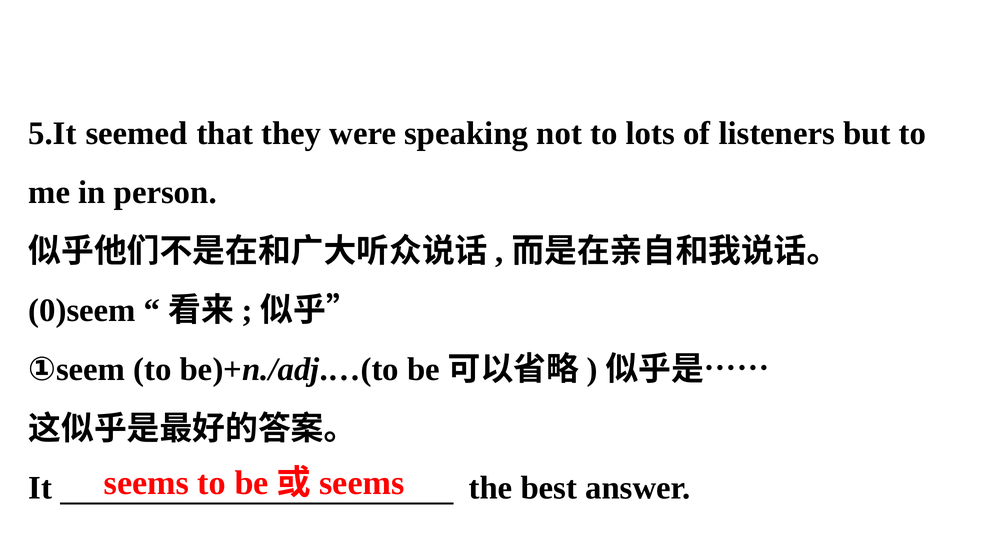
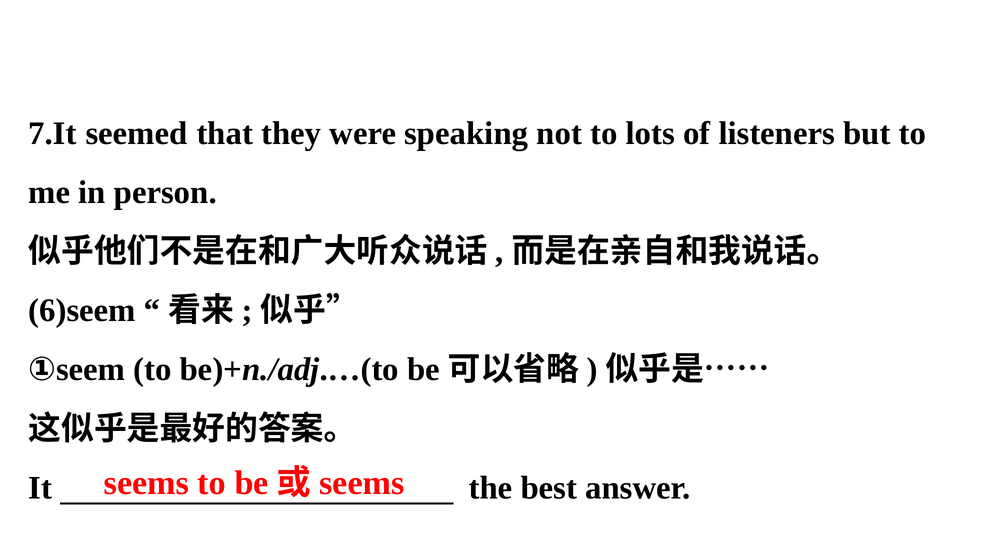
5.It: 5.It -> 7.It (53, 133)
0)seem: 0)seem -> 6)seem (82, 310)
